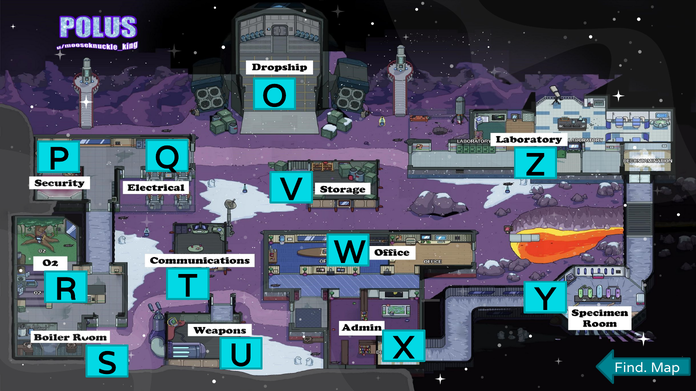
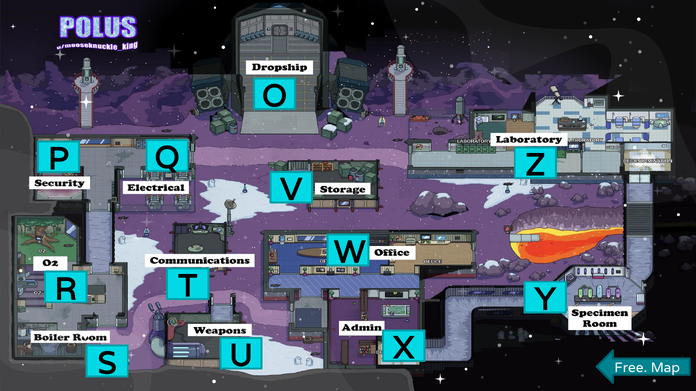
Find: Find -> Free (631, 368)
